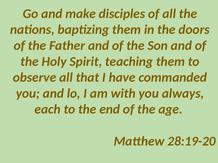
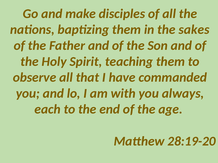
doors: doors -> sakes (194, 30)
